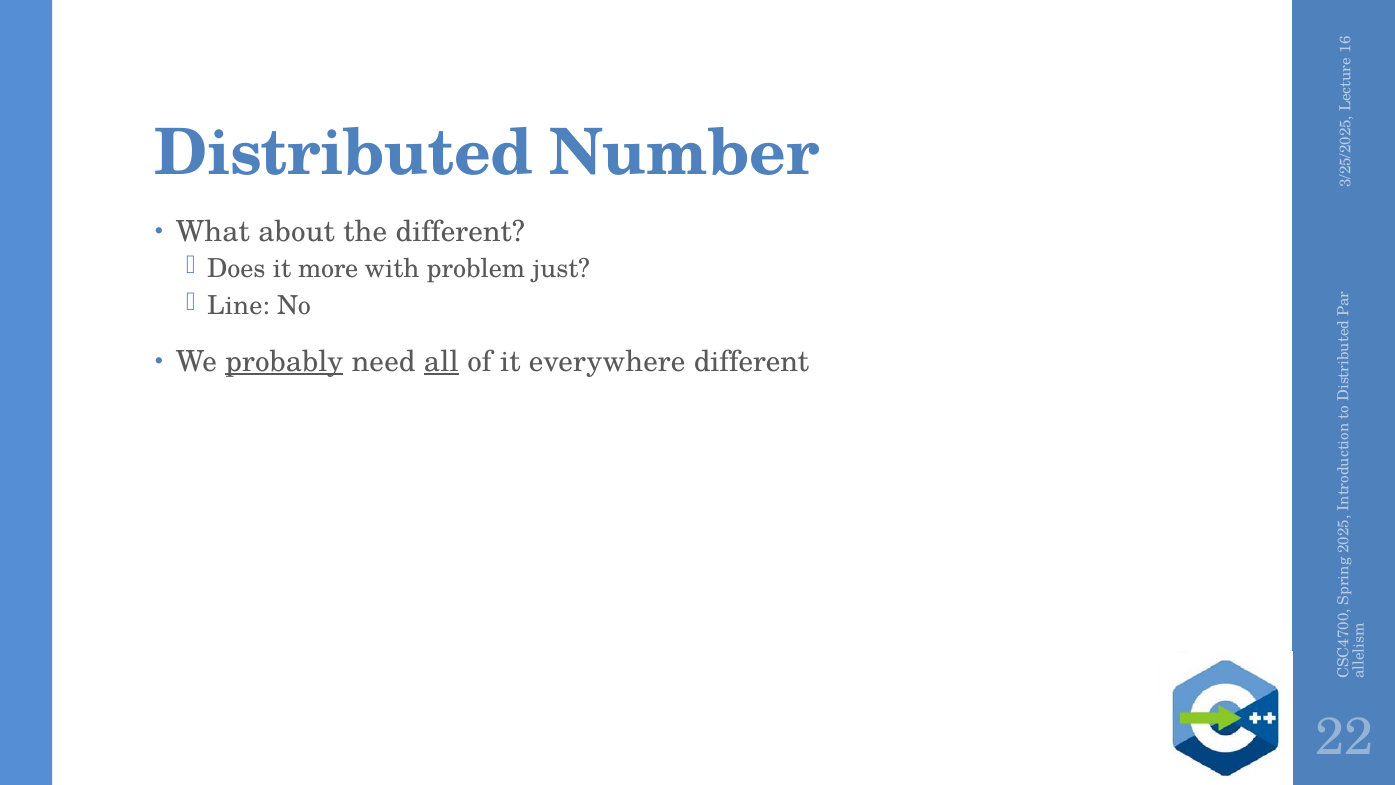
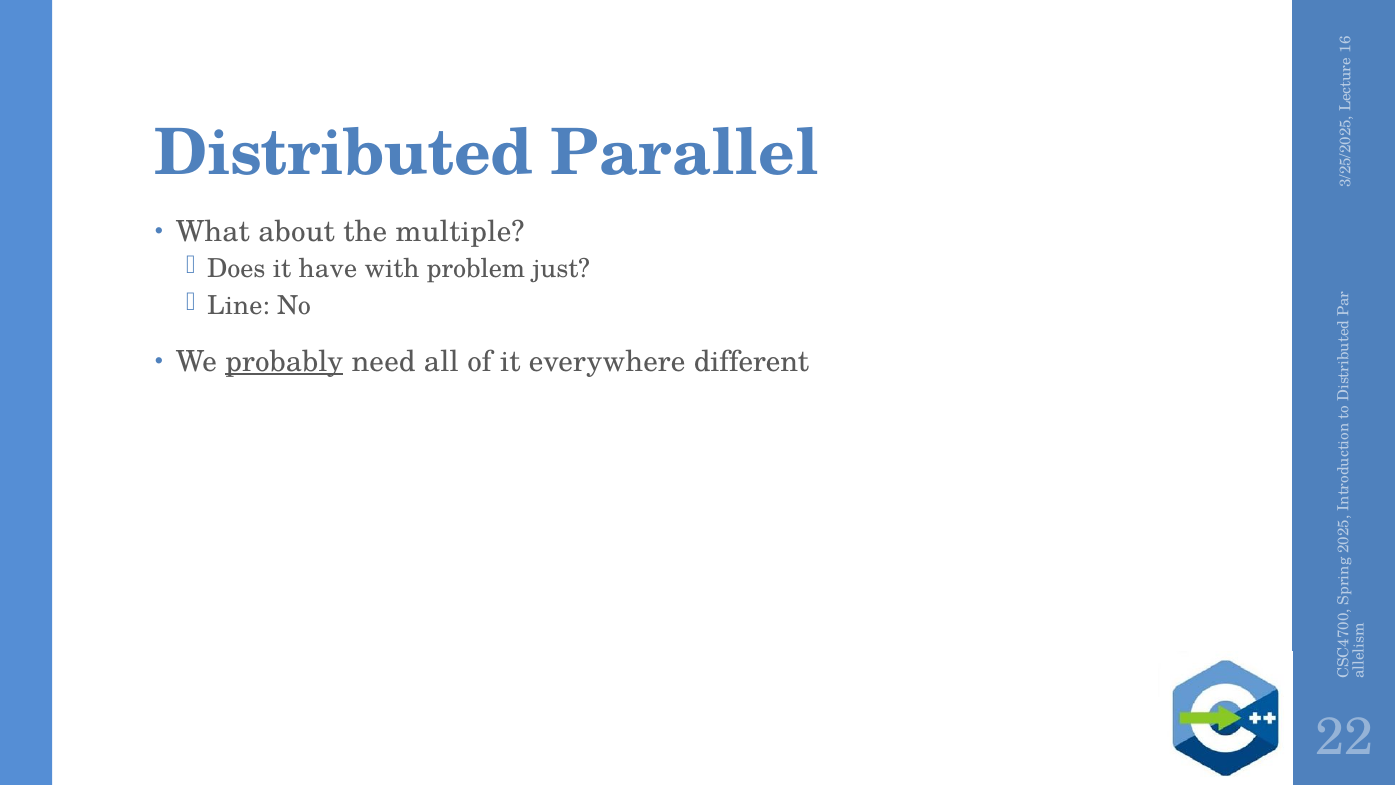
Number: Number -> Parallel (684, 153)
the different: different -> multiple (460, 231)
more: more -> have (328, 269)
all underline: present -> none (441, 362)
